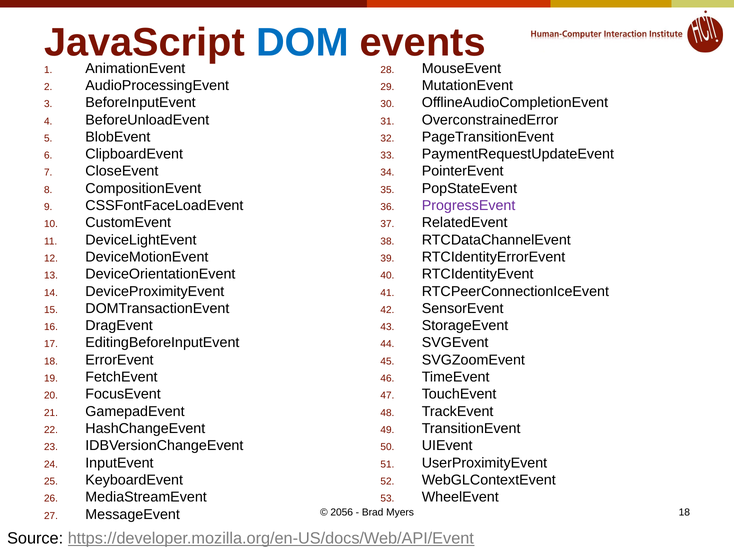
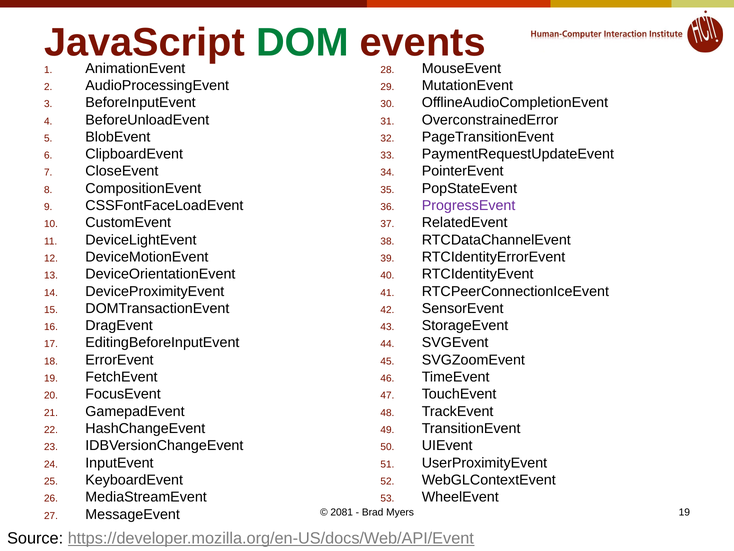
DOM colour: blue -> green (302, 43)
2056: 2056 -> 2081 (342, 512)
Myers 18: 18 -> 19 (684, 512)
